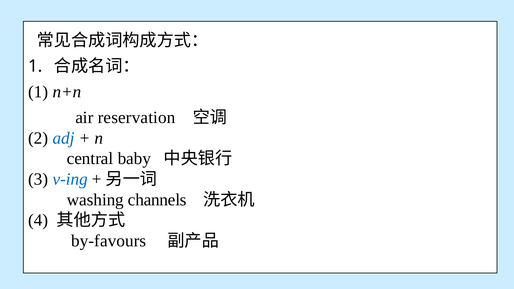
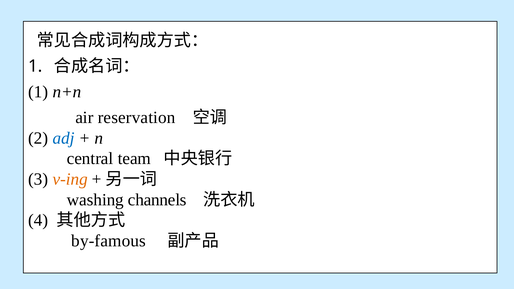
baby: baby -> team (134, 159)
v-ing colour: blue -> orange (70, 179)
by-favours: by-favours -> by-famous (109, 241)
